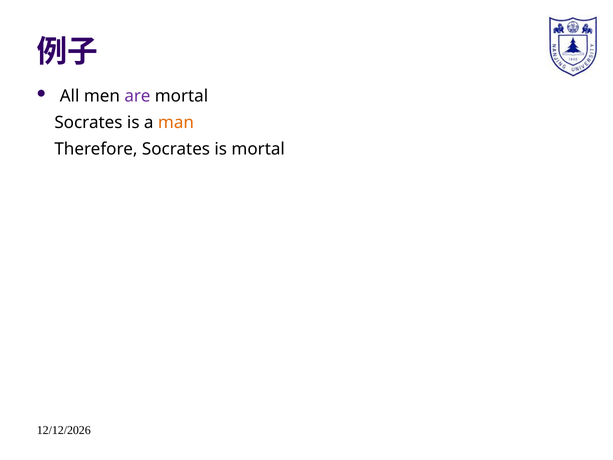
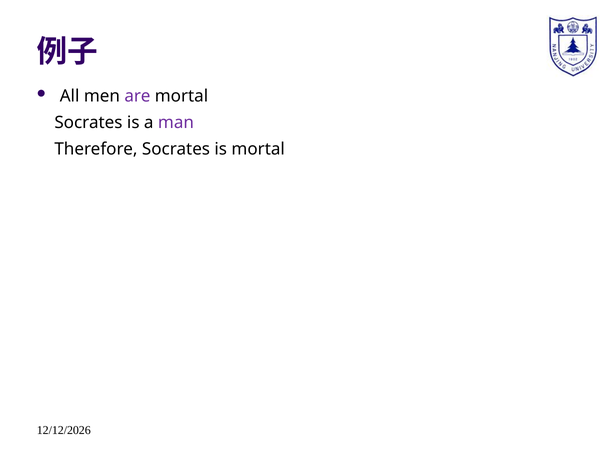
man colour: orange -> purple (176, 123)
